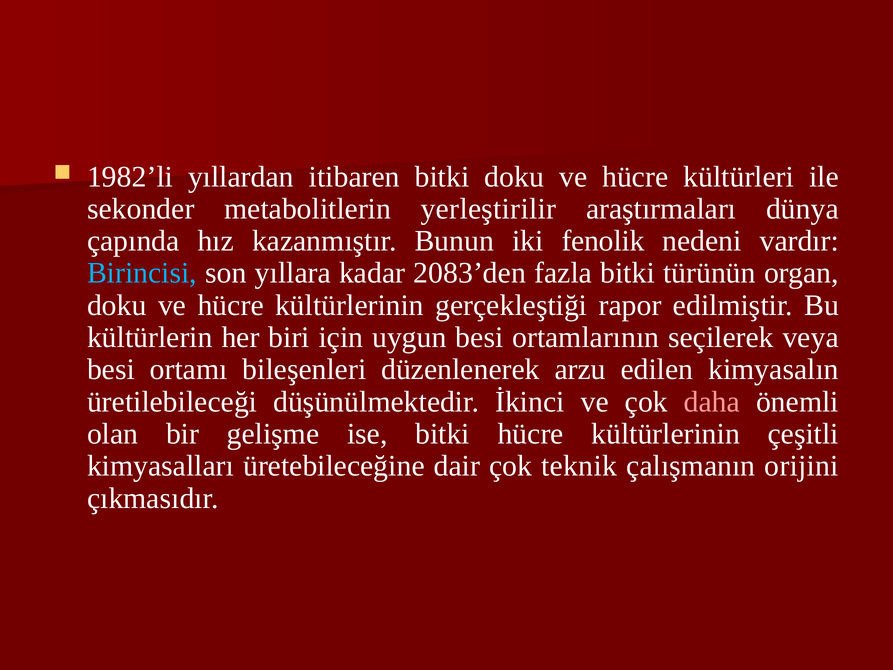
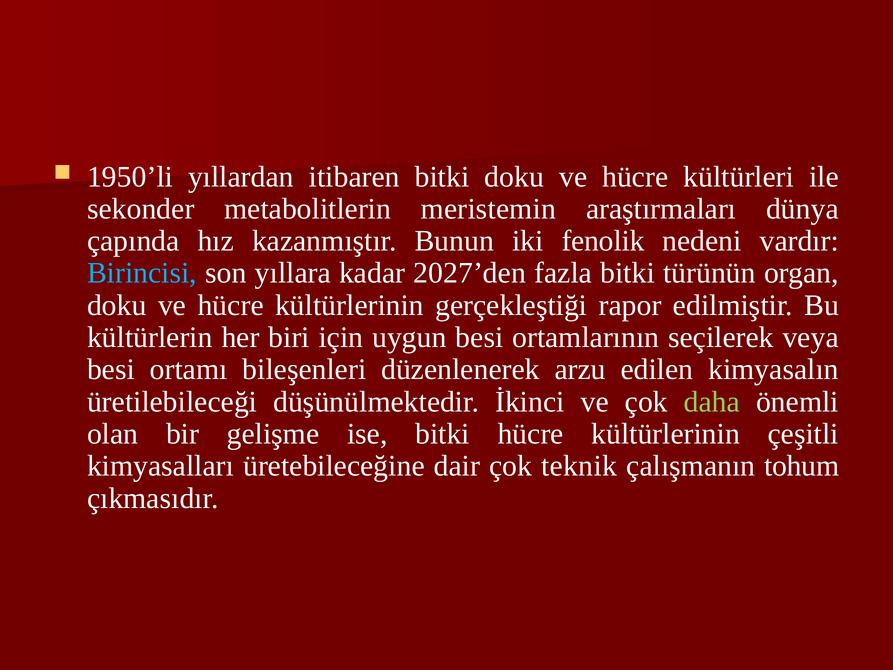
1982’li: 1982’li -> 1950’li (130, 177)
yerleştirilir: yerleştirilir -> meristemin (488, 209)
2083’den: 2083’den -> 2027’den (470, 273)
daha colour: pink -> light green (712, 402)
orijini: orijini -> tohum (802, 466)
